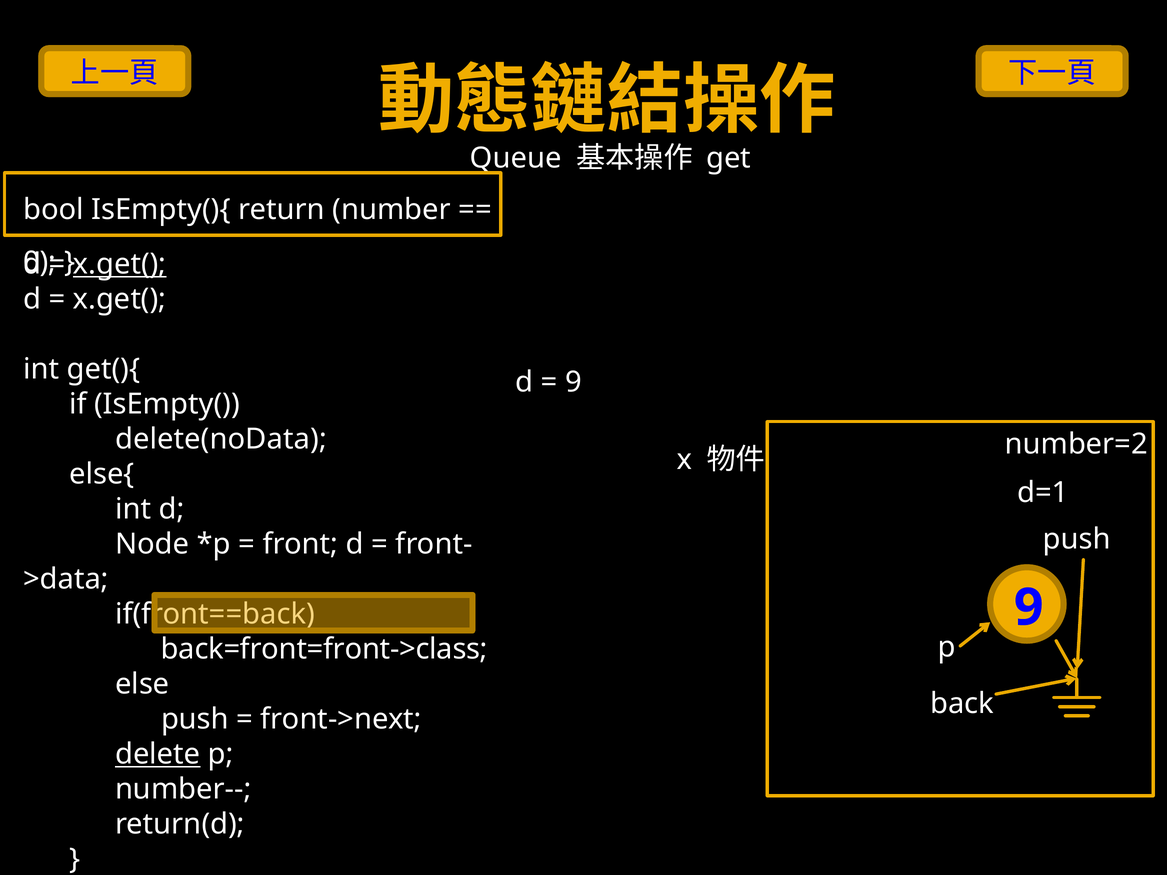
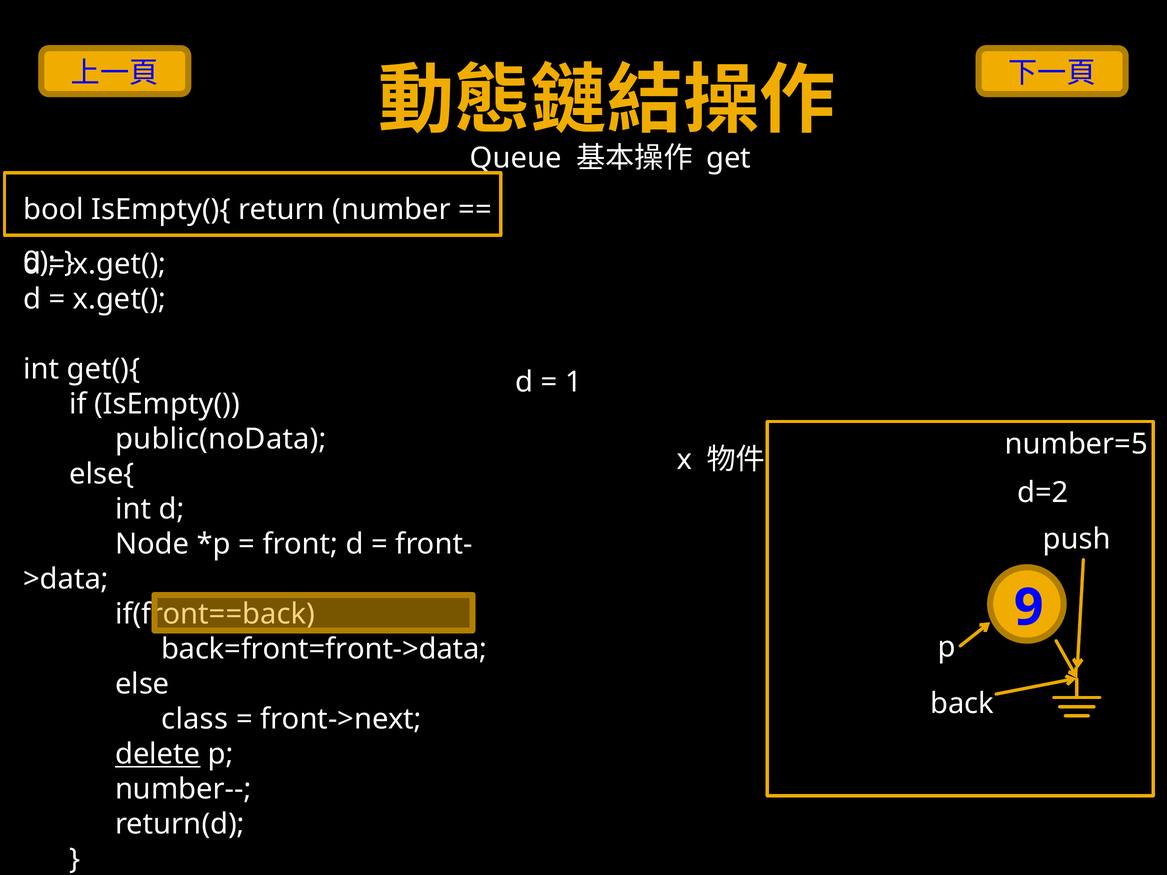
x.get( underline: present -> none (120, 264)
9: 9 -> 1 (573, 382)
delete(noData: delete(noData -> public(noData (221, 439)
number=2: number=2 -> number=5 (1076, 444)
d=1: d=1 -> d=2 (1043, 493)
back=front=front->class: back=front=front->class -> back=front=front->data (324, 649)
push: push -> class (195, 719)
